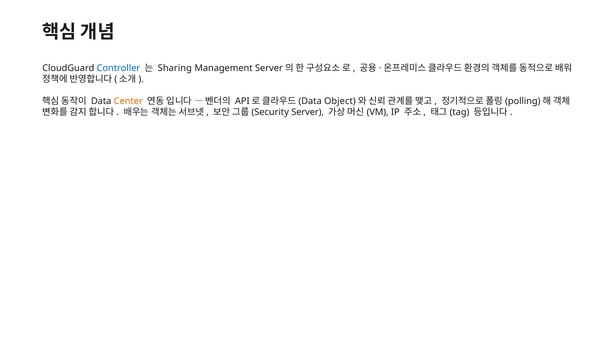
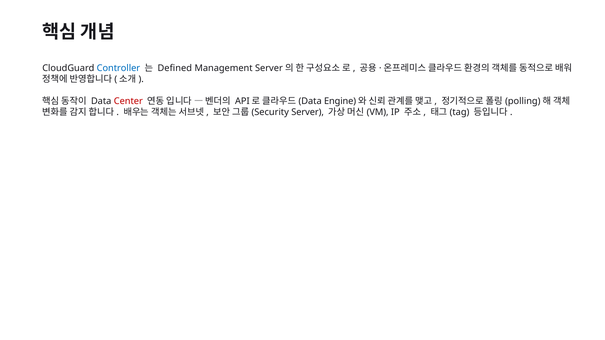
Sharing: Sharing -> Defined (175, 68)
Center colour: orange -> red (128, 101)
Object: Object -> Engine (340, 101)
